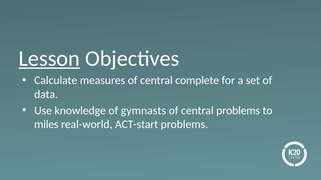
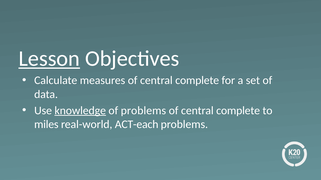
knowledge underline: none -> present (80, 111)
of gymnasts: gymnasts -> problems (143, 111)
problems: problems -> complete (238, 111)
ACT-start: ACT-start -> ACT-each (137, 125)
